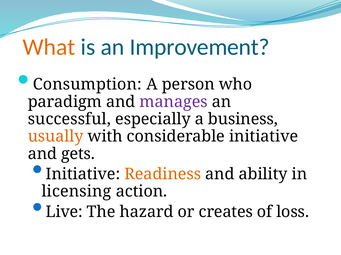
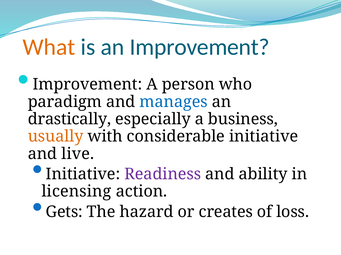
Consumption: Consumption -> Improvement (87, 85)
manages colour: purple -> blue (174, 102)
successful: successful -> drastically (69, 119)
gets: gets -> live (78, 154)
Readiness colour: orange -> purple (163, 175)
Live: Live -> Gets (64, 212)
